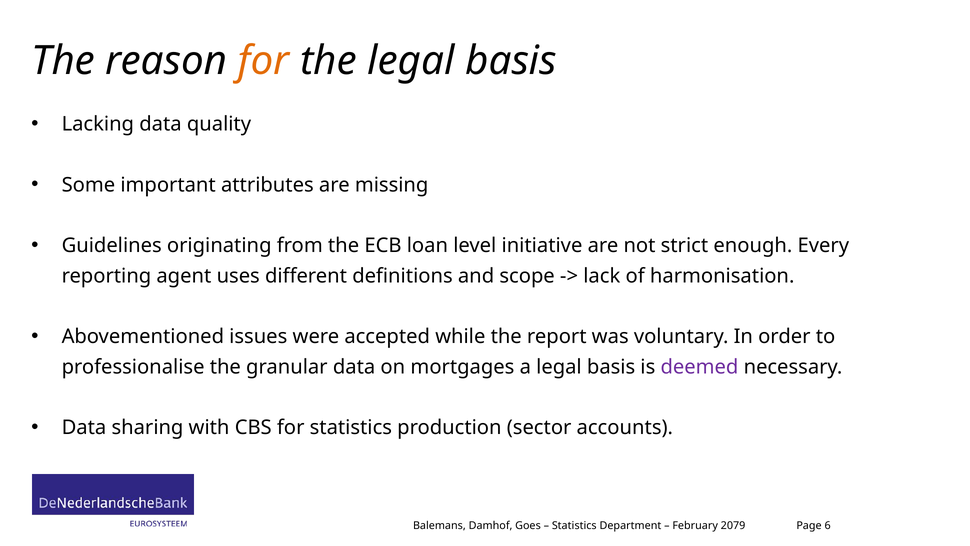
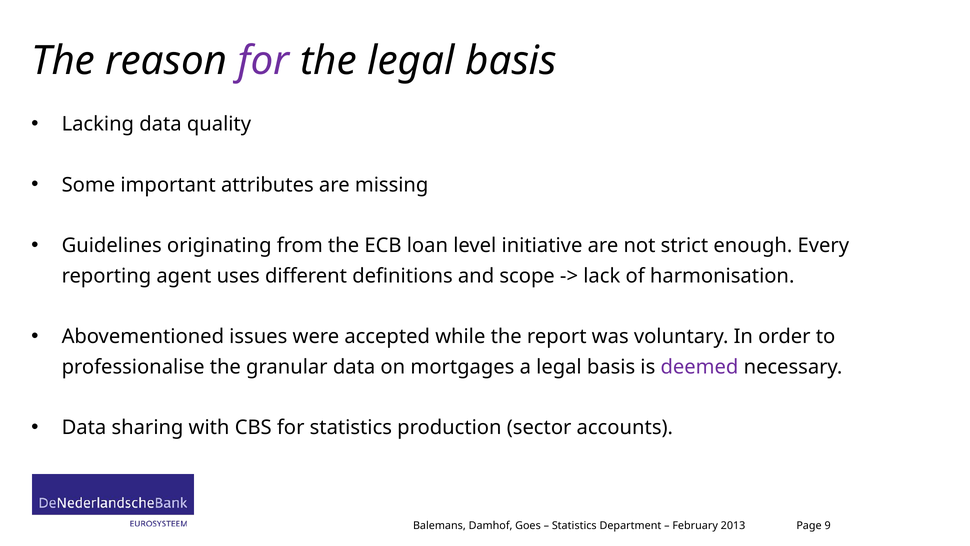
for colour: orange -> purple (264, 61)
2079: 2079 -> 2013 (733, 525)
6: 6 -> 9 (828, 525)
